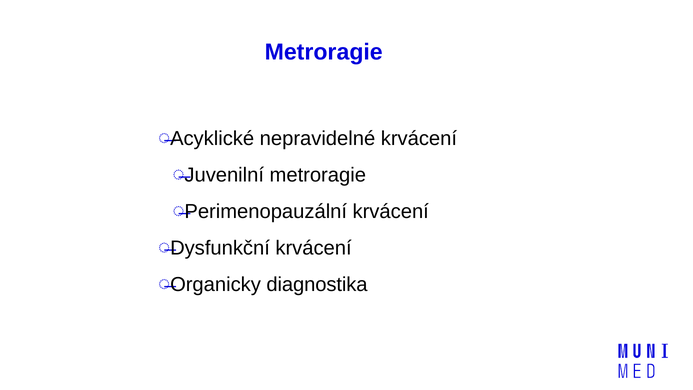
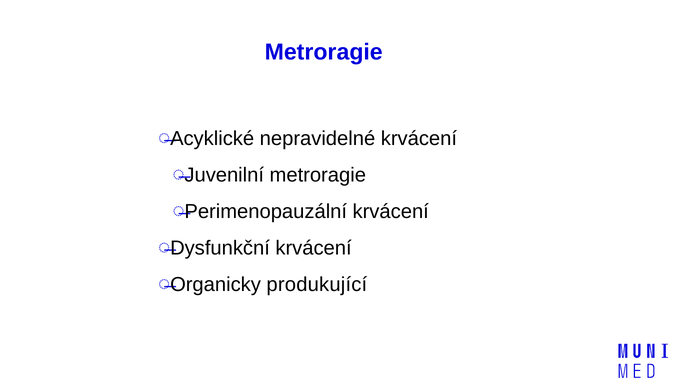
diagnostika: diagnostika -> produkující (317, 284)
